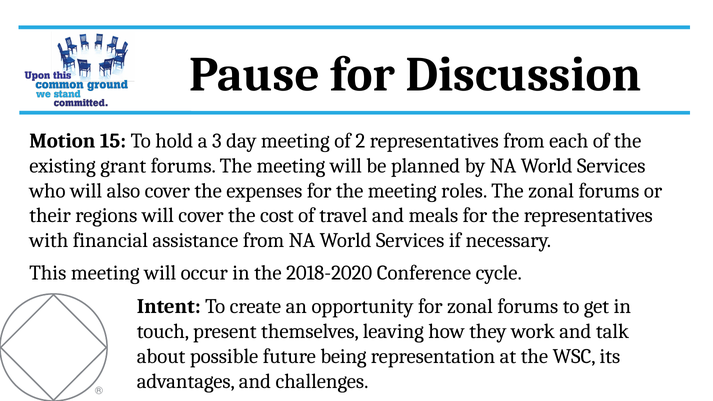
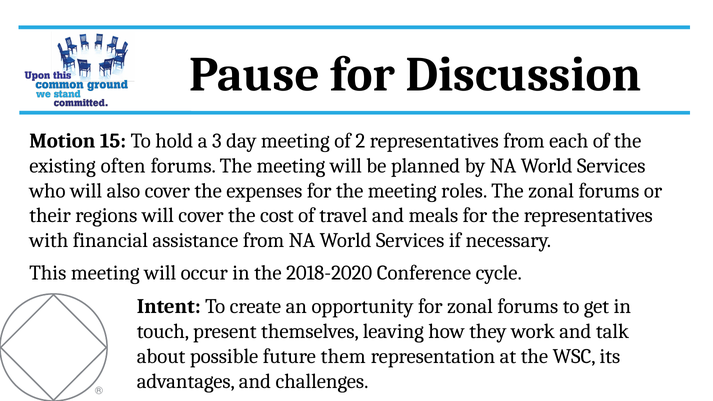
grant: grant -> often (123, 166)
being: being -> them (343, 356)
